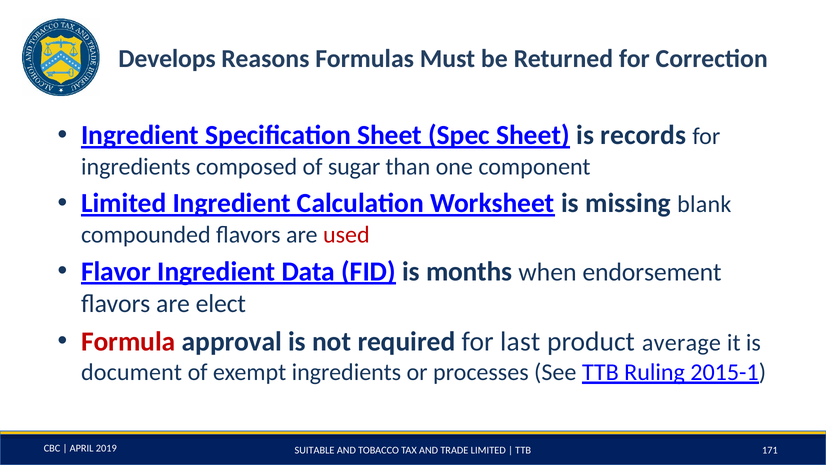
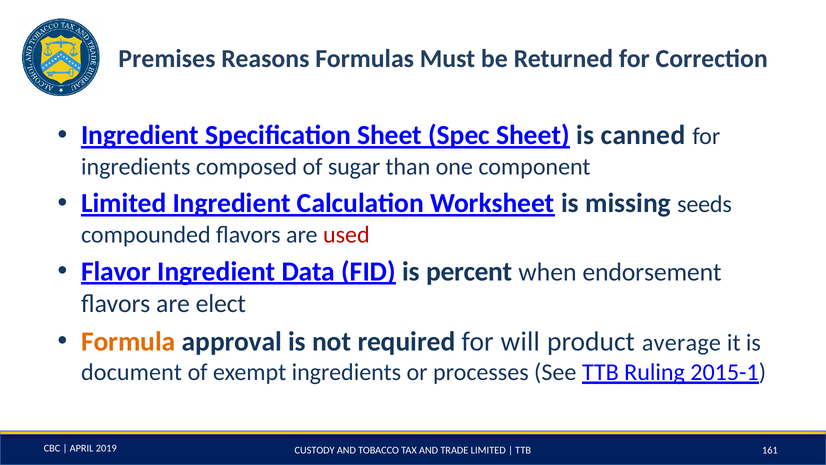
Develops: Develops -> Premises (167, 59)
records: records -> canned (643, 135)
blank: blank -> seeds (705, 204)
months: months -> percent (469, 271)
Formula colour: red -> orange (128, 341)
last: last -> will (520, 341)
SUITABLE: SUITABLE -> CUSTODY (315, 450)
171: 171 -> 161 (770, 450)
